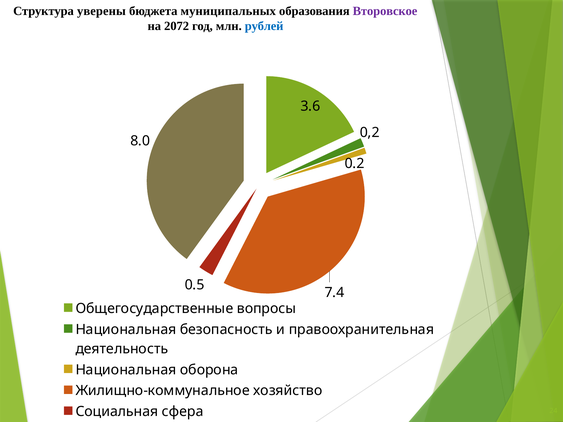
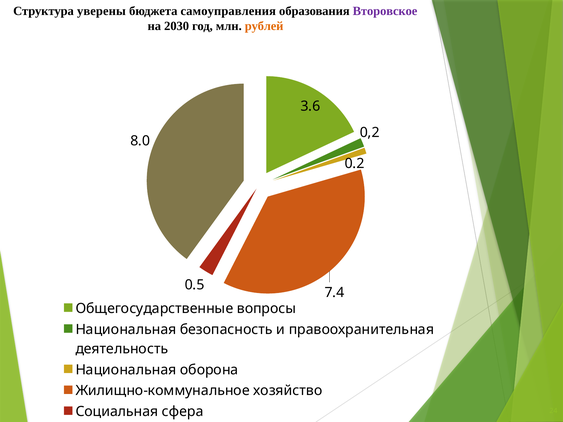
муниципальных: муниципальных -> самоуправления (228, 11)
2072: 2072 -> 2030 (177, 26)
рублей colour: blue -> orange (264, 26)
